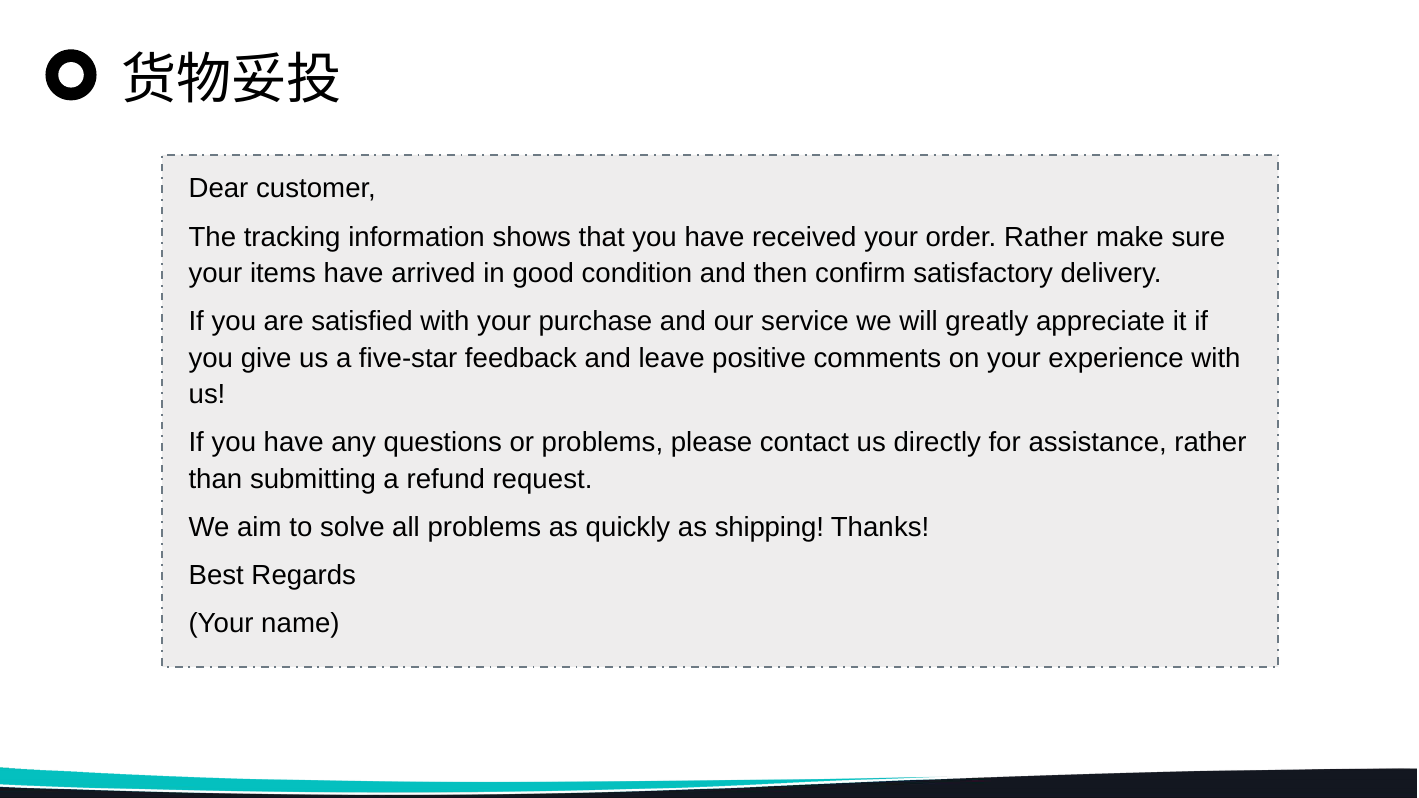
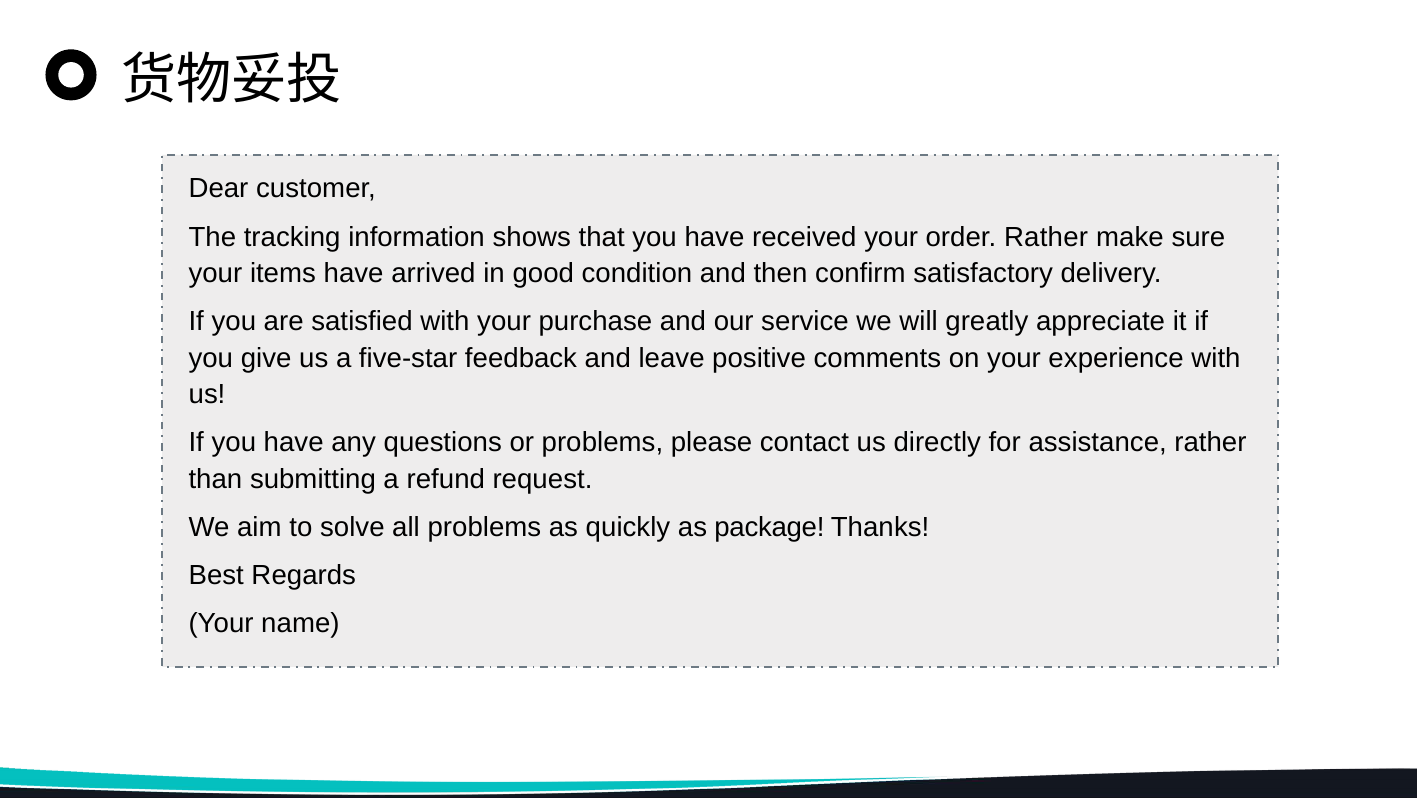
shipping: shipping -> package (769, 528)
